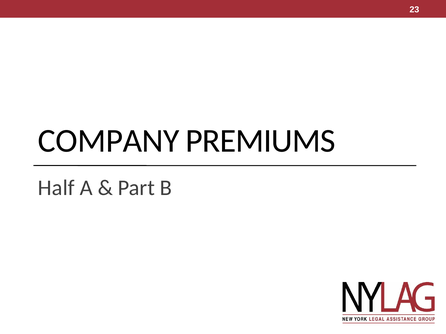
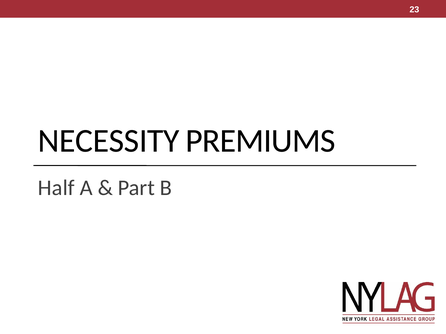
COMPANY: COMPANY -> NECESSITY (109, 141)
